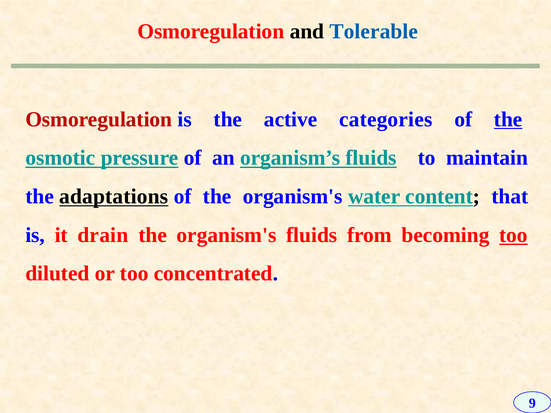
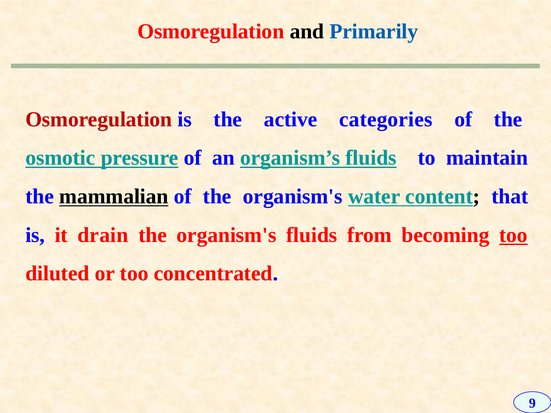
Tolerable: Tolerable -> Primarily (374, 32)
the underline: present -> none (508, 119)
adaptations: adaptations -> mammalian (114, 197)
